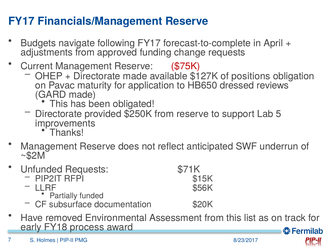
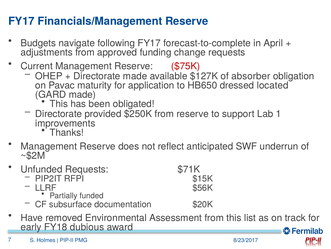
positions: positions -> absorber (251, 76)
reviews: reviews -> located (273, 85)
5: 5 -> 1 (279, 114)
process: process -> dubious (87, 227)
